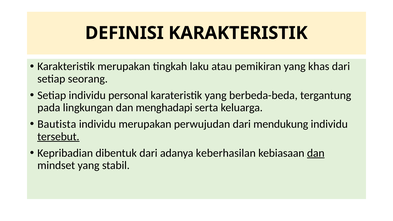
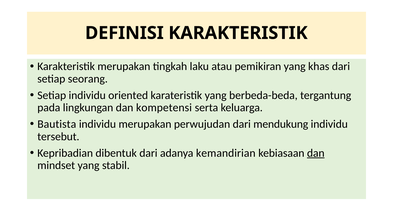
personal: personal -> oriented (128, 95)
menghadapi: menghadapi -> kompetensi (164, 108)
tersebut underline: present -> none (58, 137)
keberhasilan: keberhasilan -> kemandirian (226, 153)
